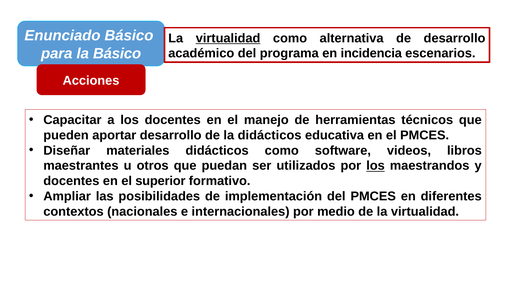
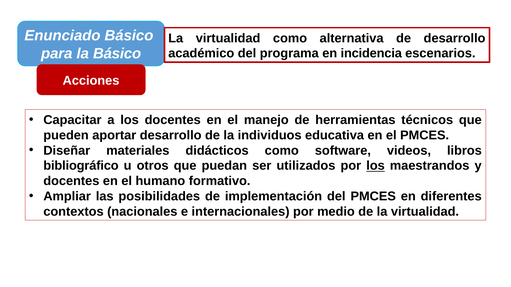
virtualidad underline: present -> none (228, 38)
la didácticos: didácticos -> individuos (270, 135)
maestrantes: maestrantes -> bibliográfico (81, 166)
superior: superior -> humano (160, 181)
